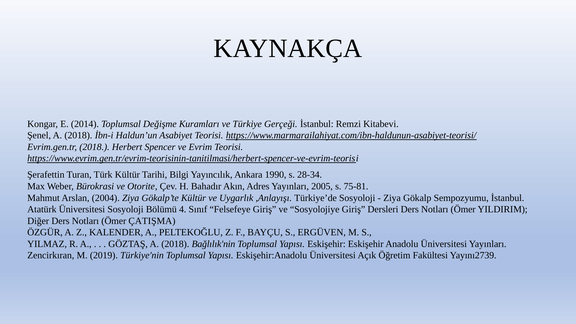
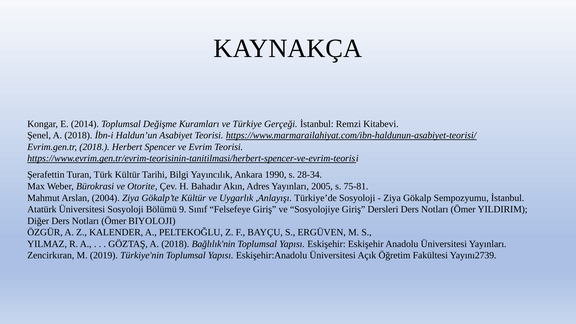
4: 4 -> 9 (183, 209)
ÇATIŞMA: ÇATIŞMA -> BIYOLOJI (152, 221)
